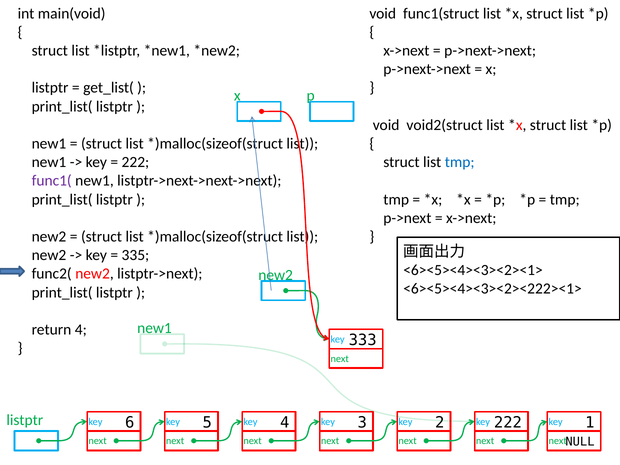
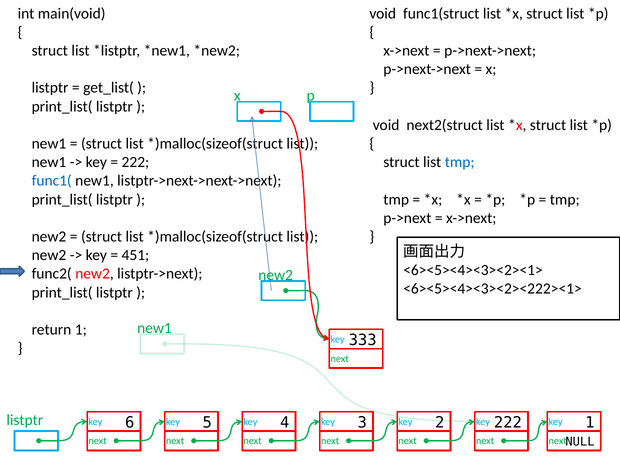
void2(struct: void2(struct -> next2(struct (445, 125)
func1( colour: purple -> blue (52, 181)
335: 335 -> 451 (135, 255)
return 4: 4 -> 1 (81, 330)
